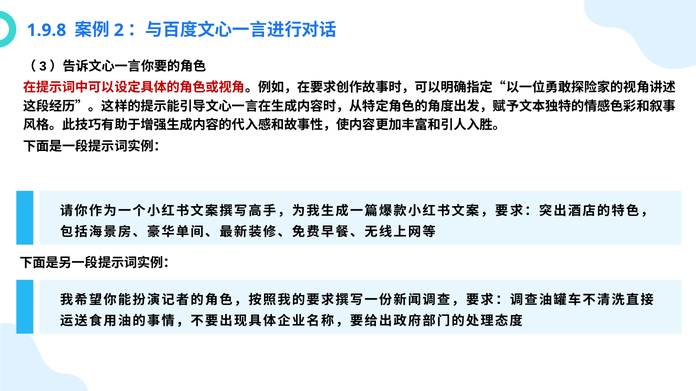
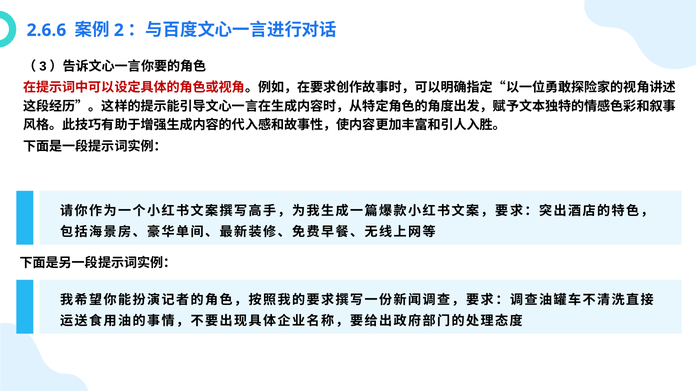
1.9.8: 1.9.8 -> 2.6.6 (46, 30)
